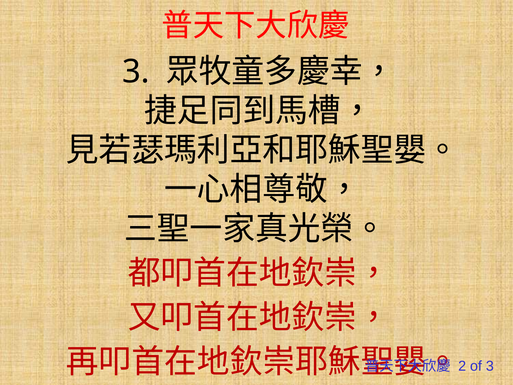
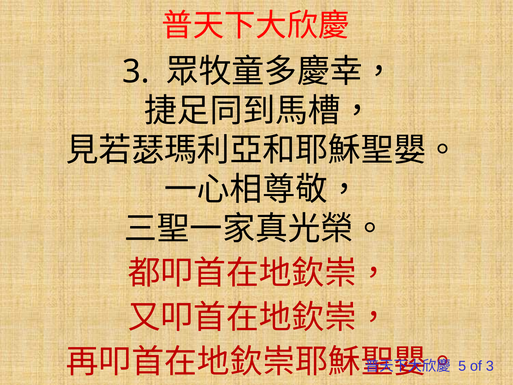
2: 2 -> 5 (462, 366)
